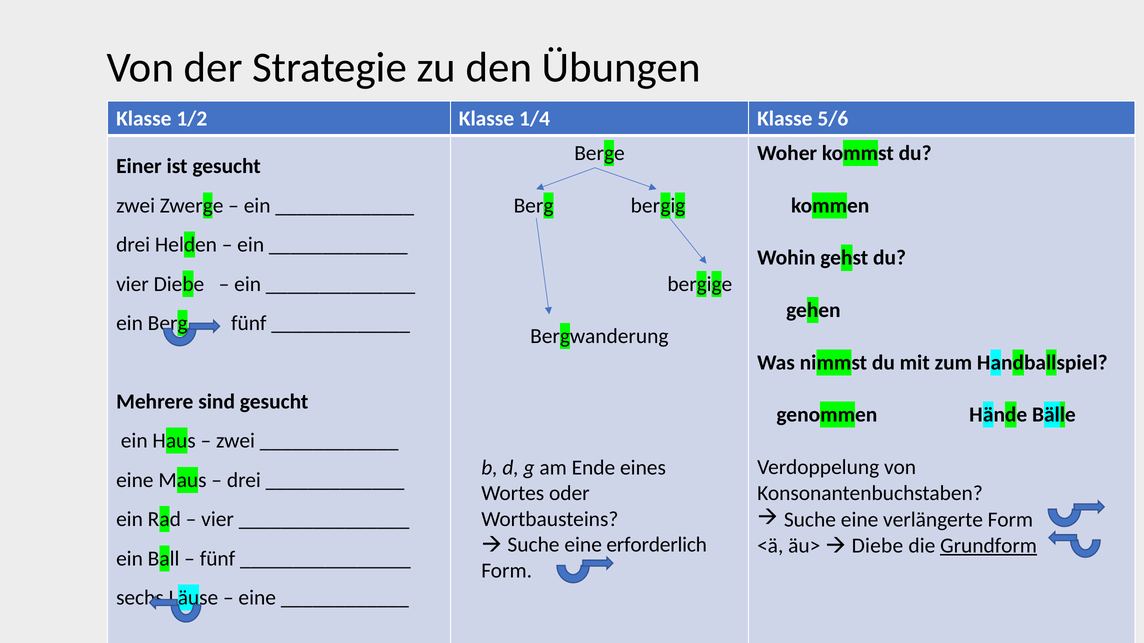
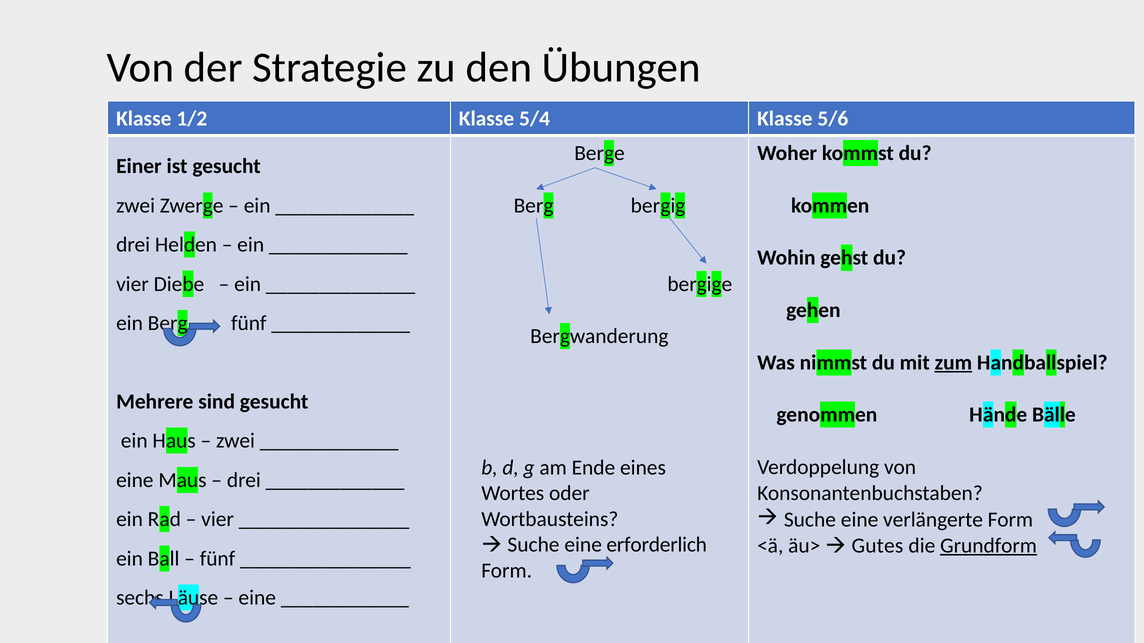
1/4: 1/4 -> 5/4 (535, 119)
zum underline: none -> present (953, 363)
Diebe: Diebe -> Gutes (877, 546)
